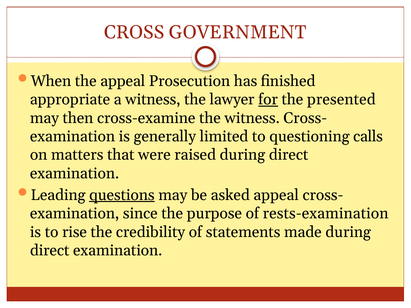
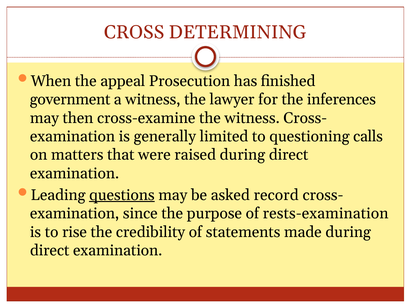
GOVERNMENT: GOVERNMENT -> DETERMINING (238, 32)
appropriate: appropriate -> government (70, 100)
for underline: present -> none (268, 100)
presented: presented -> inferences (341, 100)
asked appeal: appeal -> record (276, 195)
